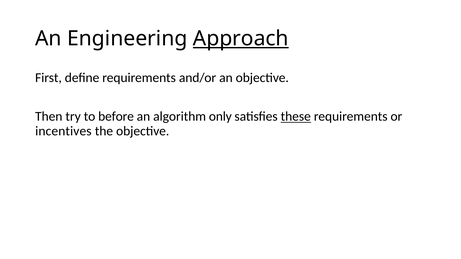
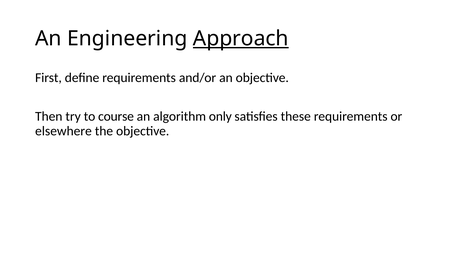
before: before -> course (116, 117)
these underline: present -> none (296, 117)
incentives: incentives -> elsewhere (63, 131)
